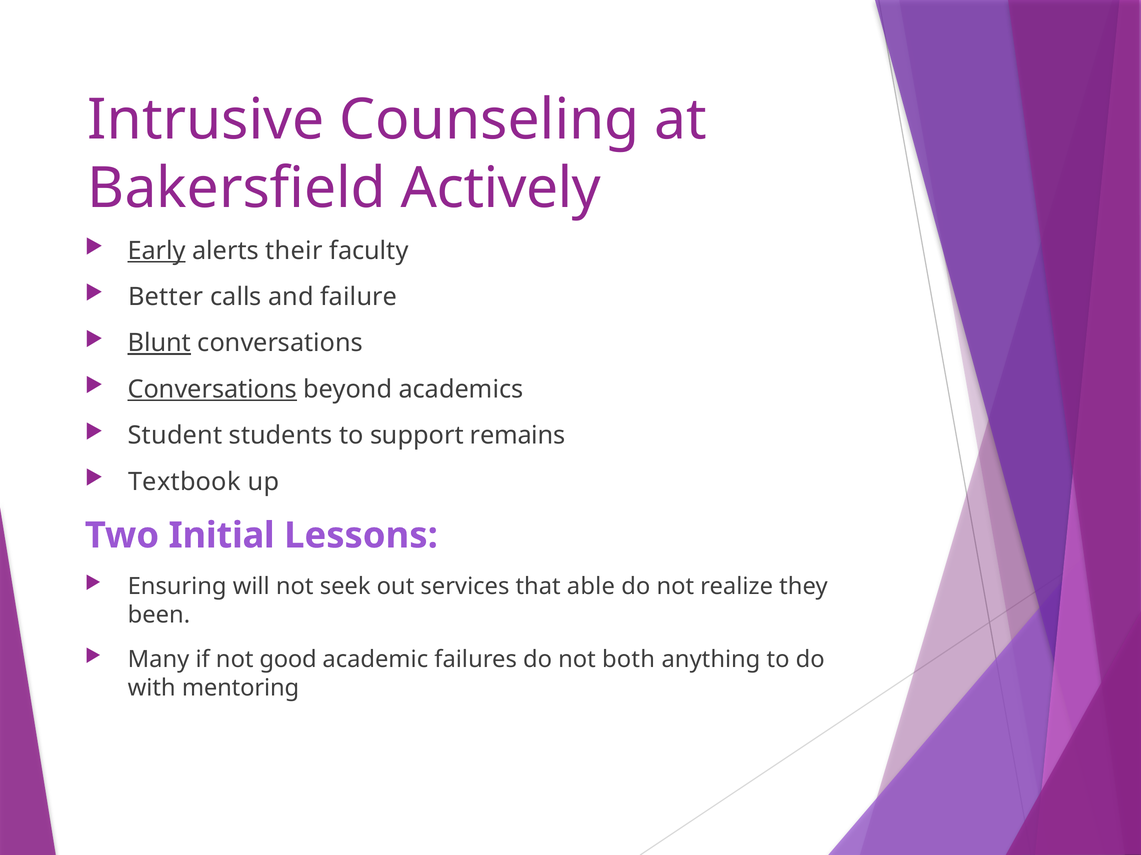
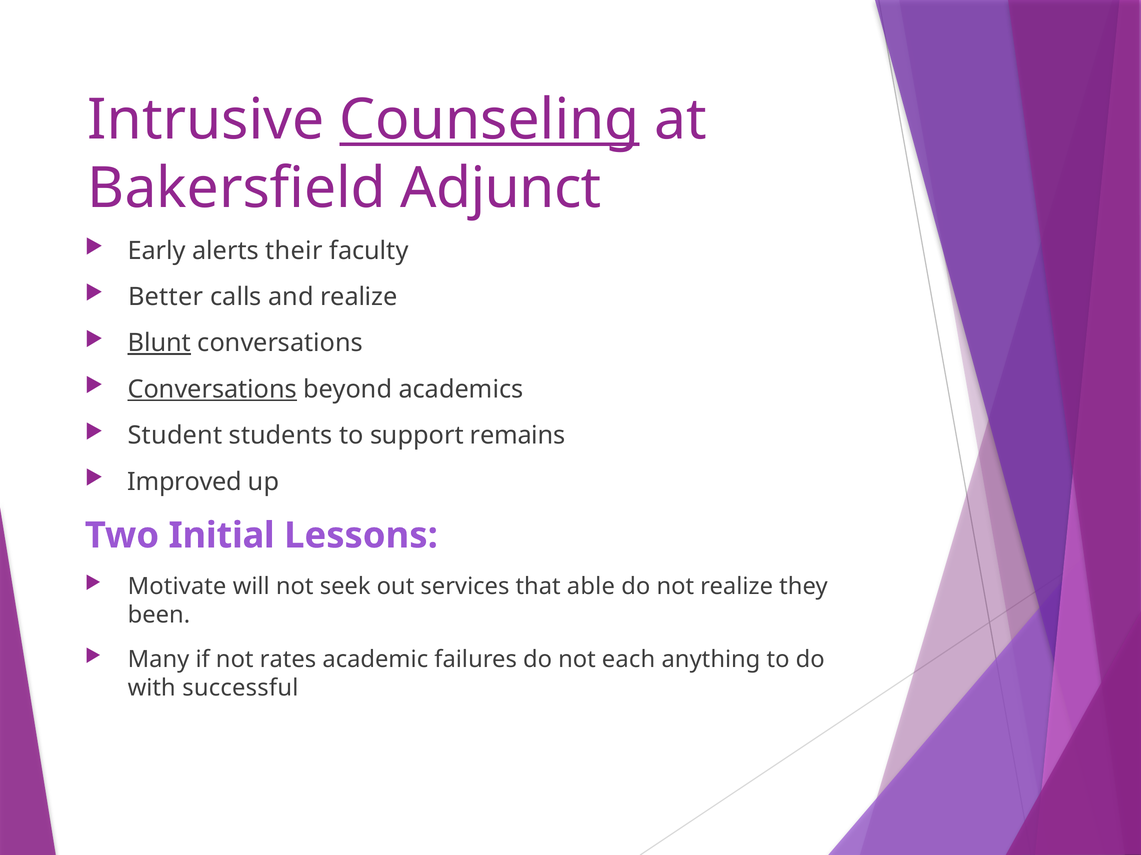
Counseling underline: none -> present (489, 120)
Actively: Actively -> Adjunct (501, 188)
Early underline: present -> none (157, 251)
and failure: failure -> realize (359, 297)
Textbook: Textbook -> Improved (185, 482)
Ensuring: Ensuring -> Motivate (177, 587)
good: good -> rates (288, 660)
both: both -> each (629, 660)
mentoring: mentoring -> successful (240, 688)
